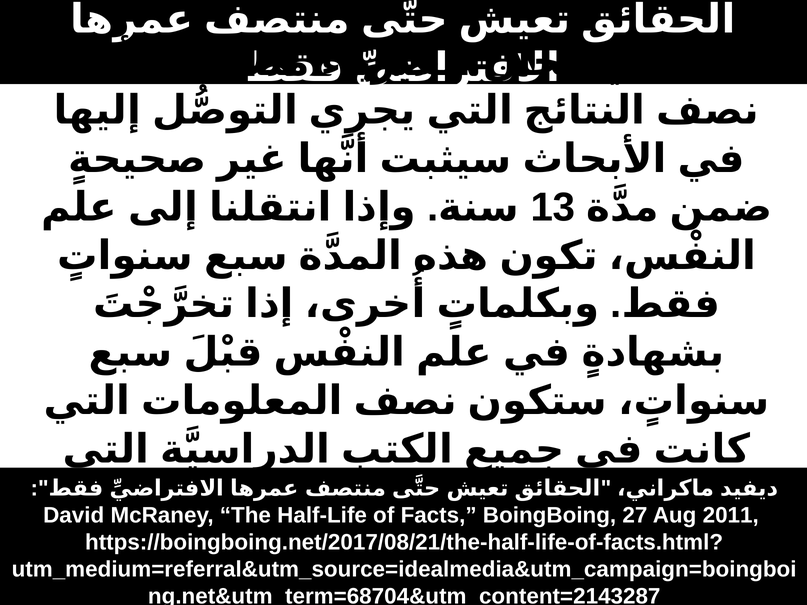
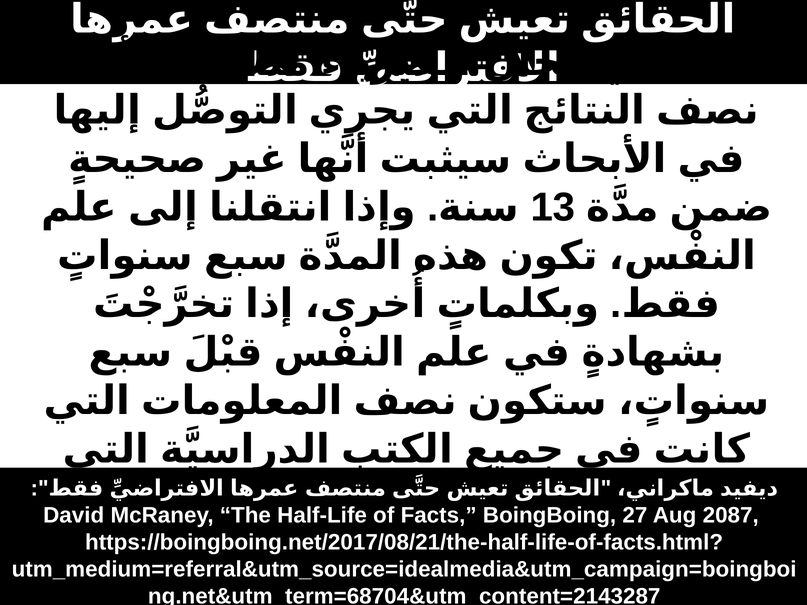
2011: 2011 -> 2087 (731, 516)
